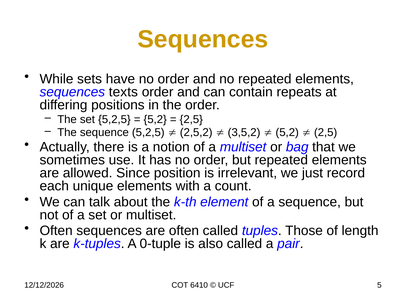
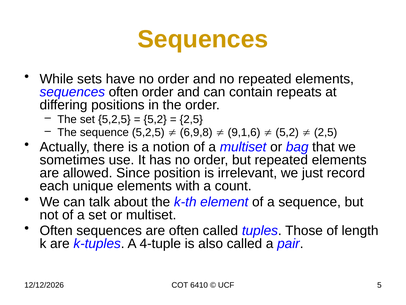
sequences texts: texts -> often (124, 92)
2,5,2: 2,5,2 -> 6,9,8 (196, 132)
3,5,2: 3,5,2 -> 9,1,6 (244, 132)
0-tuple: 0-tuple -> 4-tuple (160, 243)
